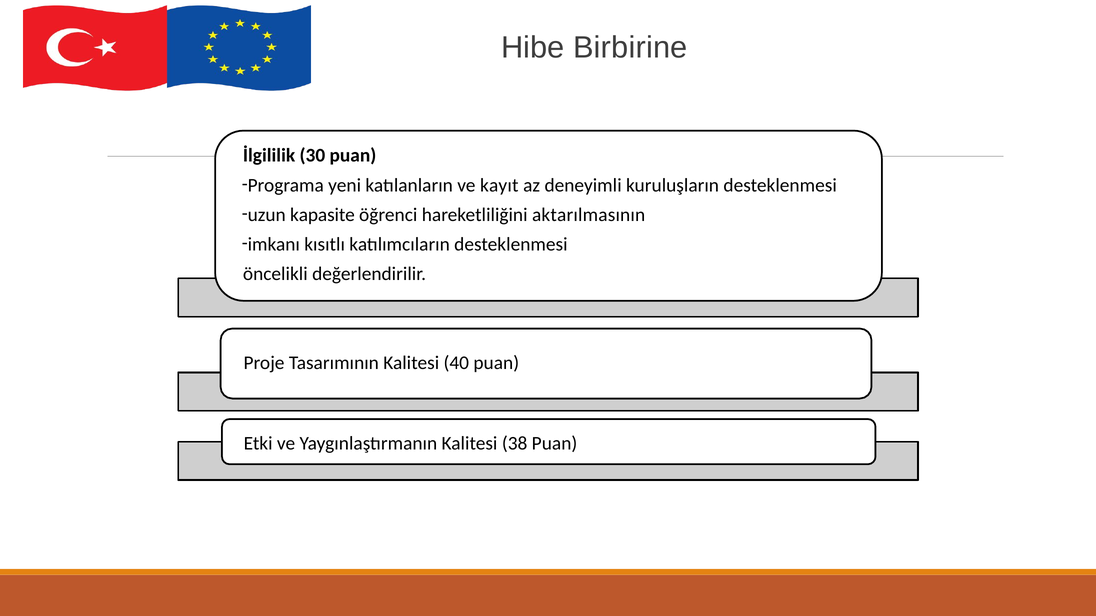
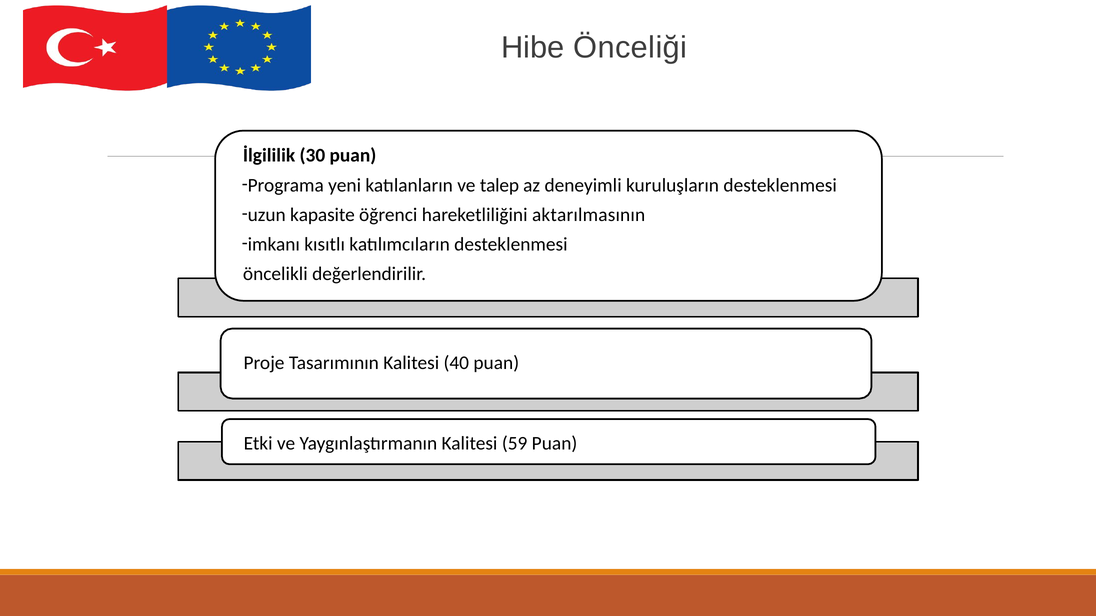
Birbirine: Birbirine -> Önceliği (630, 47)
kayıt: kayıt -> talep (499, 185)
38: 38 -> 59 (515, 443)
